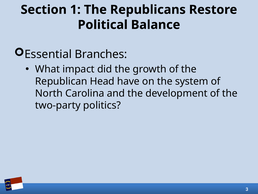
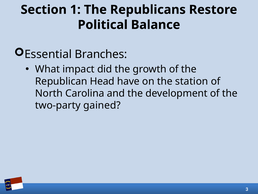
system: system -> station (192, 81)
politics: politics -> gained (102, 105)
